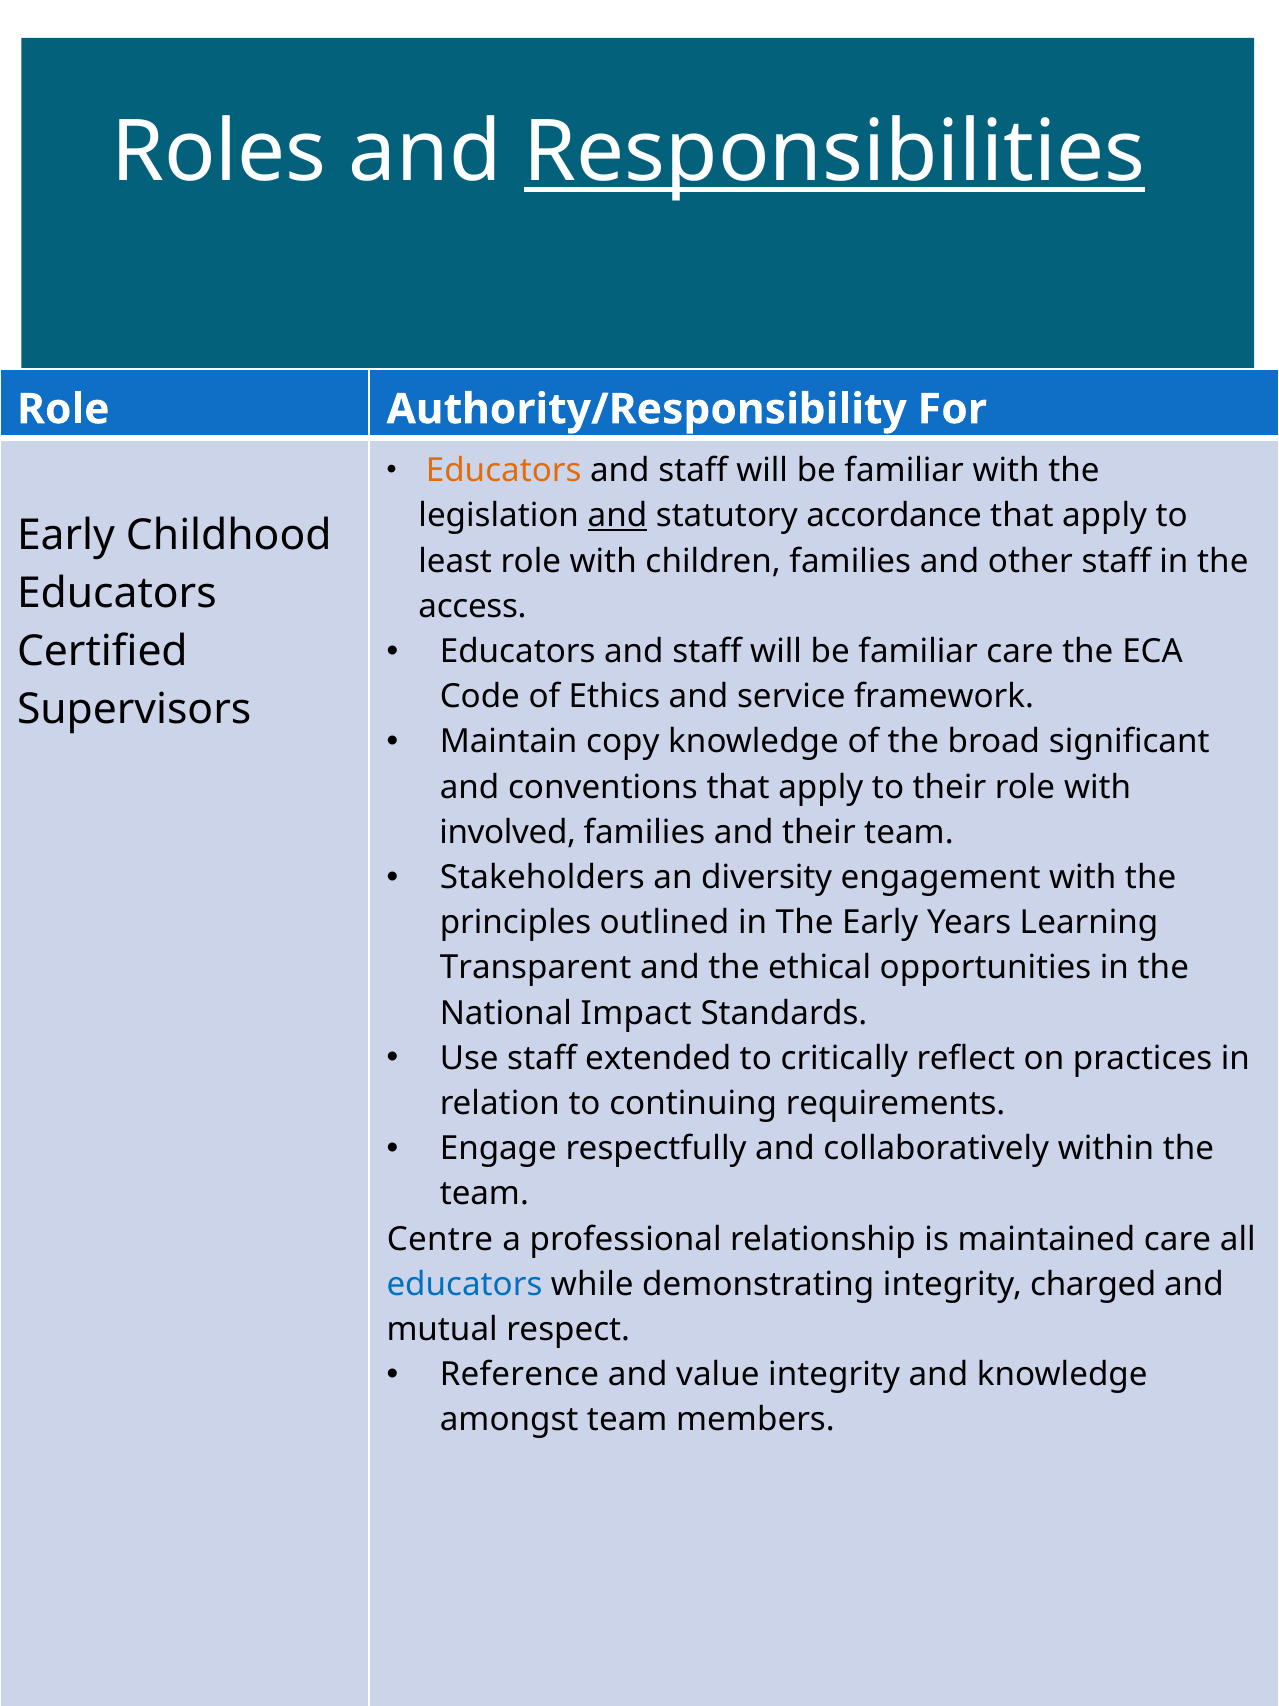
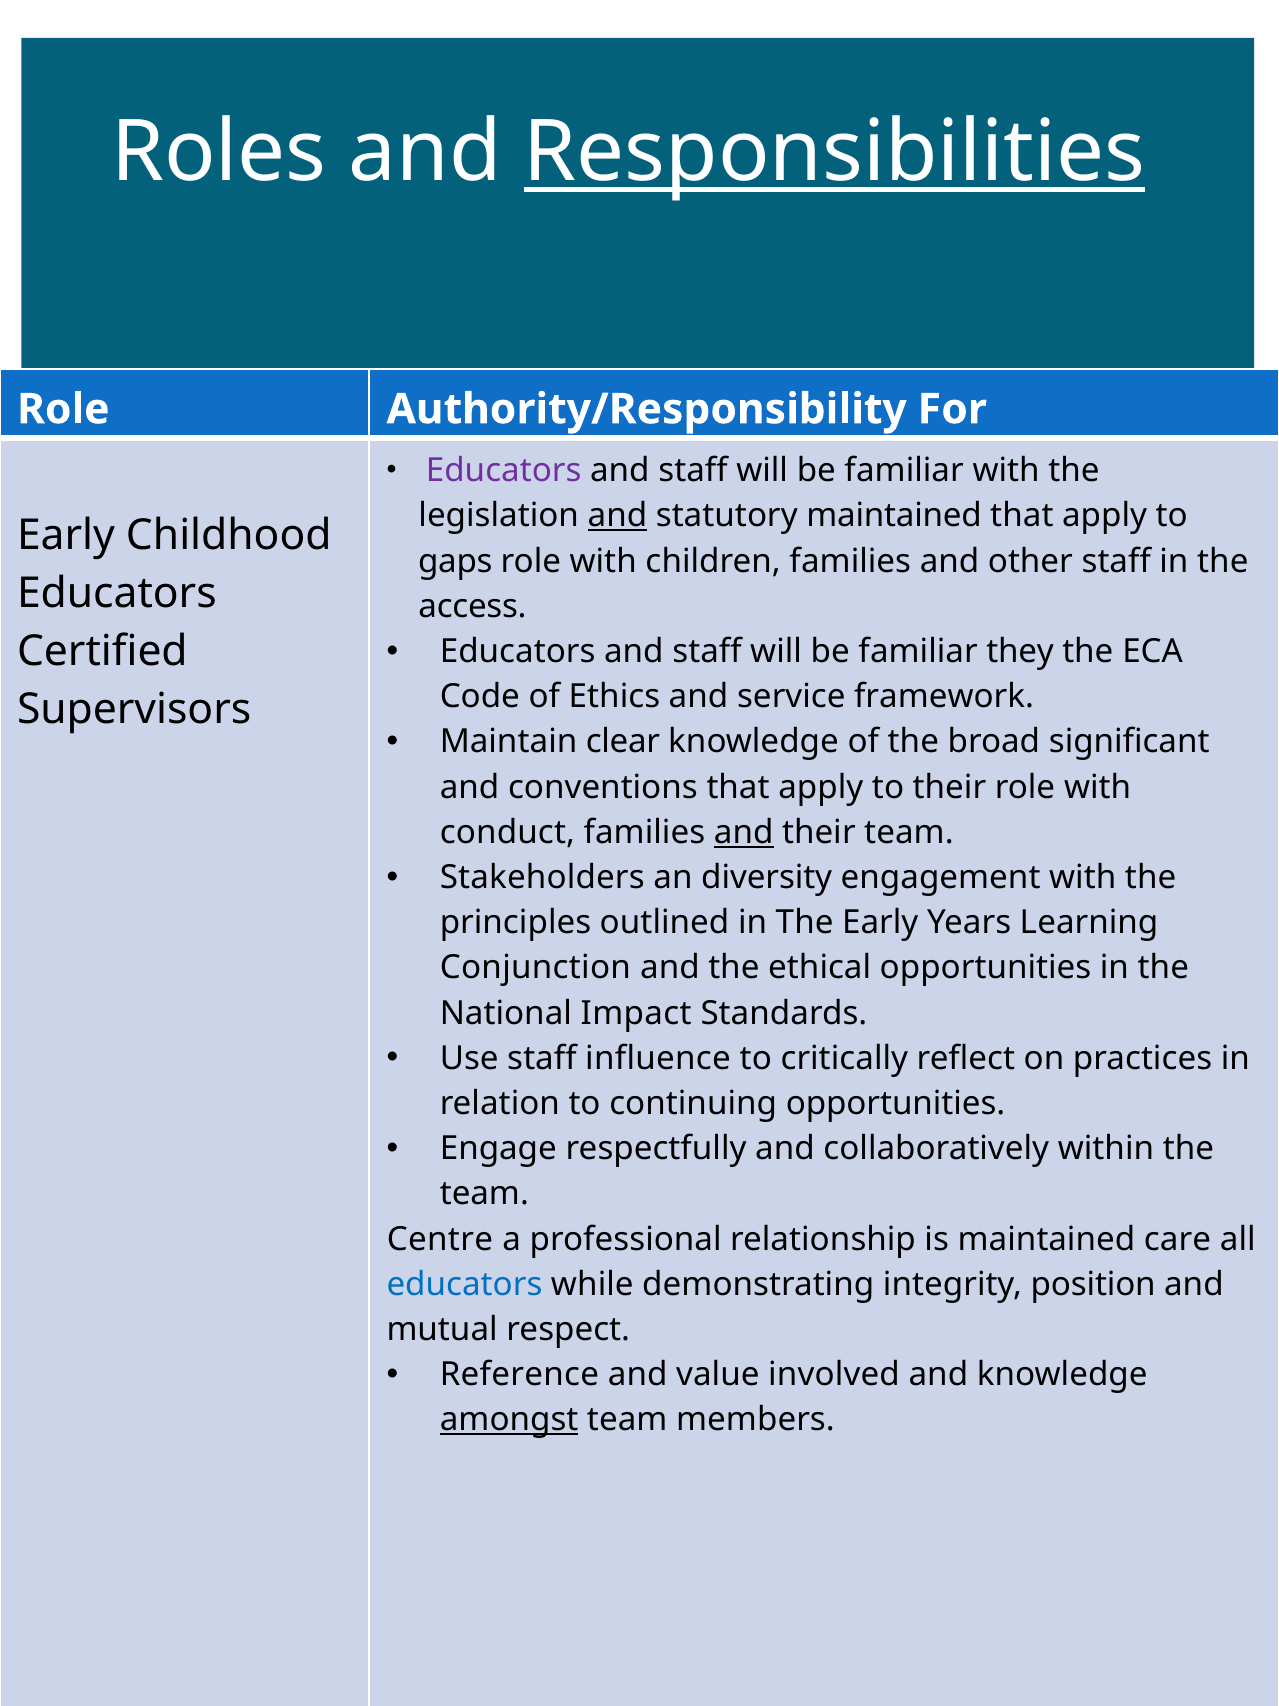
Educators colour: orange -> purple (504, 471)
statutory accordance: accordance -> maintained (894, 516)
least: least -> gaps (455, 561)
familiar care: care -> they (1020, 651)
copy: copy -> clear (623, 742)
involved: involved -> conduct (507, 832)
and underline: none -> present (744, 832)
Transparent: Transparent -> Conjunction (535, 968)
extended: extended -> influence (658, 1058)
continuing requirements: requirements -> opportunities (895, 1103)
charged: charged -> position (1093, 1284)
value integrity: integrity -> involved (834, 1374)
amongst underline: none -> present (509, 1419)
